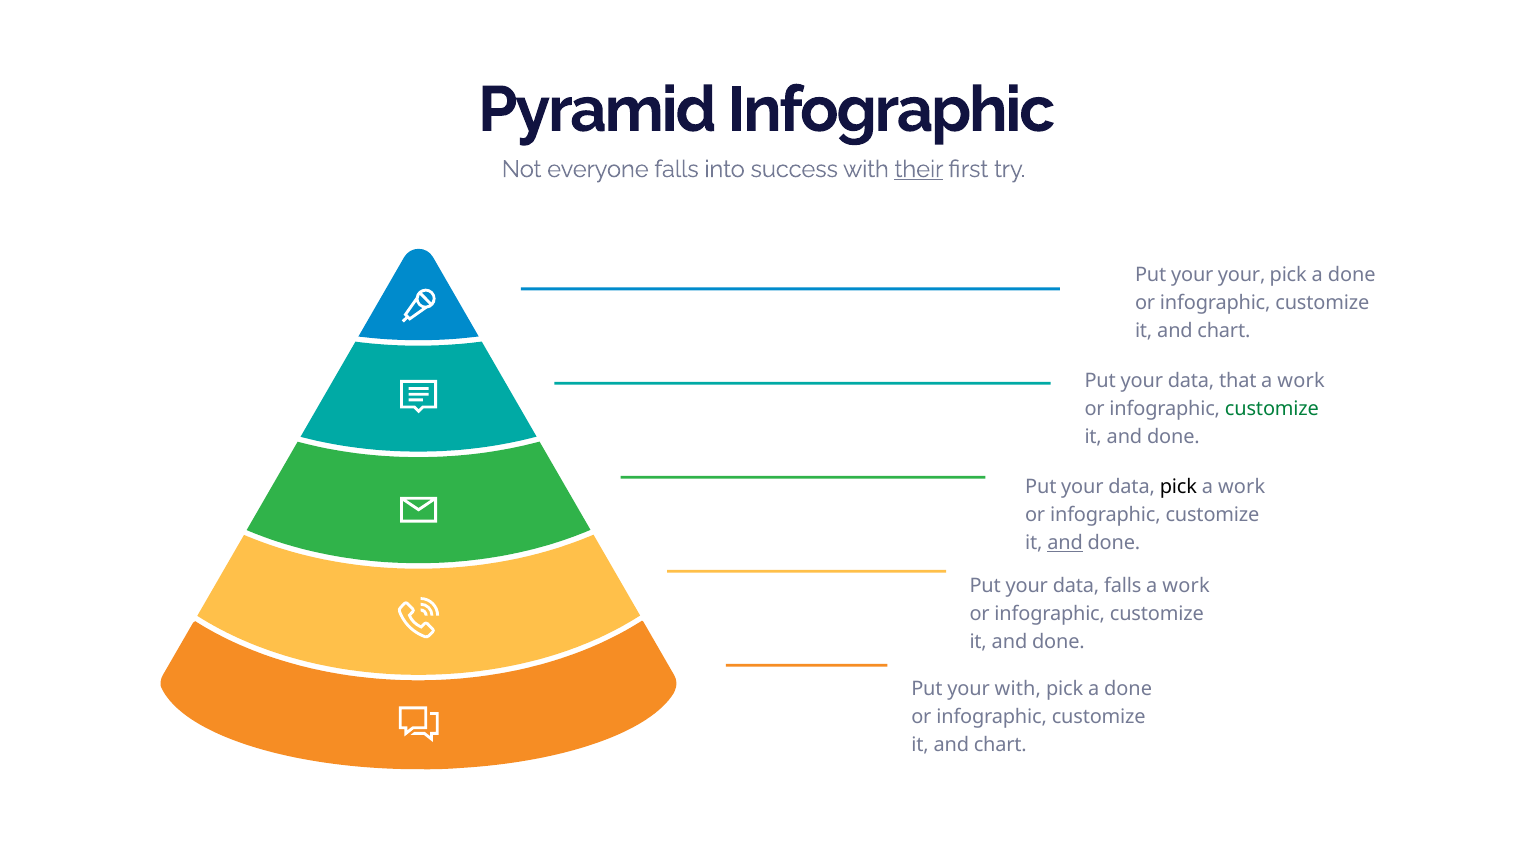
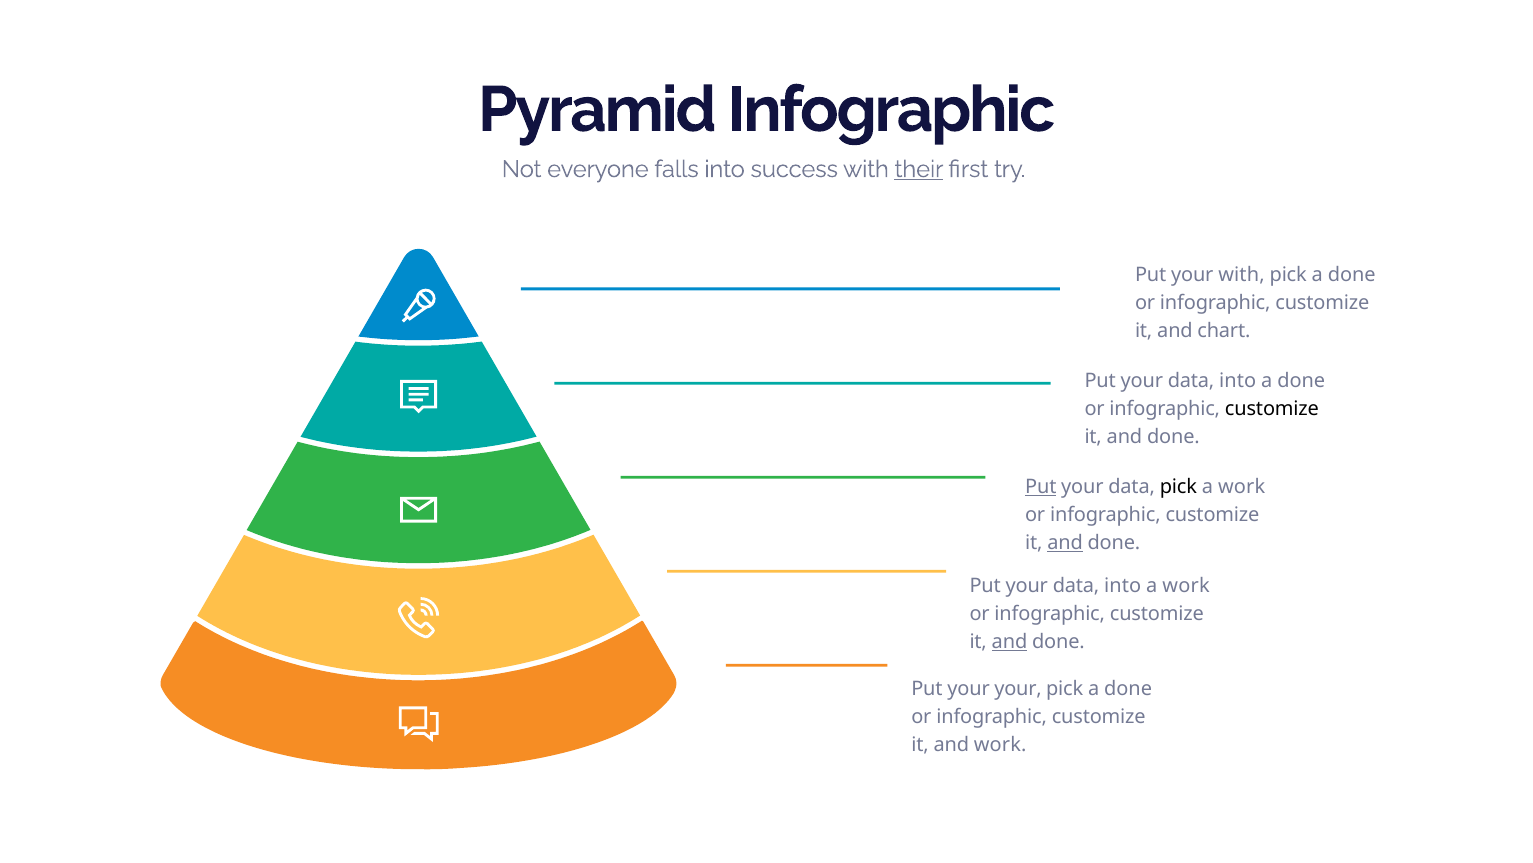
your your: your -> with (1241, 275)
that: that -> into (1238, 380)
work: work -> done (1301, 380)
customize colour: green -> black (1272, 408)
Put underline: none -> present (1041, 486)
falls: falls -> into (1123, 585)
and underline: none -> present (1010, 641)
your with: with -> your (1018, 689)
chart: chart -> work (1000, 745)
